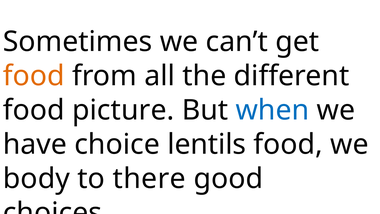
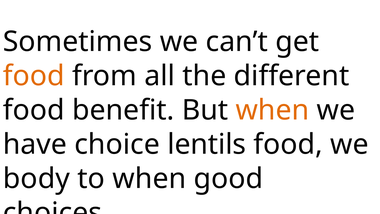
picture: picture -> benefit (123, 110)
when colour: blue -> orange (272, 110)
to there: there -> when (149, 179)
